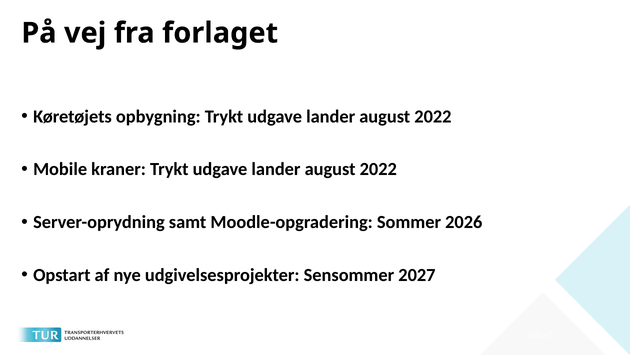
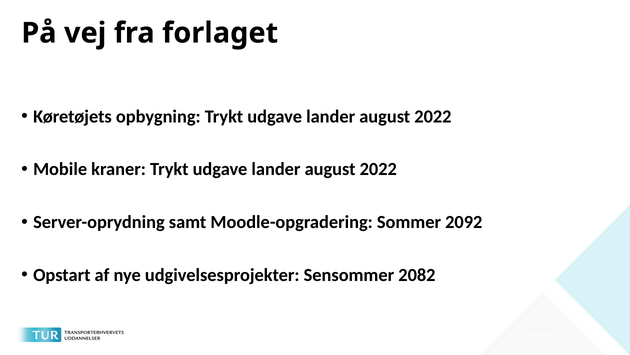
2026: 2026 -> 2092 (464, 222)
2027: 2027 -> 2082 (417, 274)
